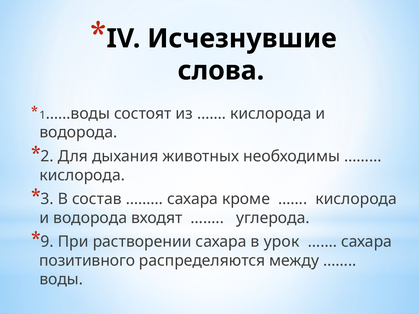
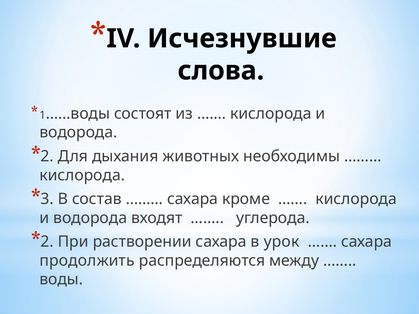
9: 9 -> 2 (47, 242)
позитивного: позитивного -> продолжить (87, 261)
